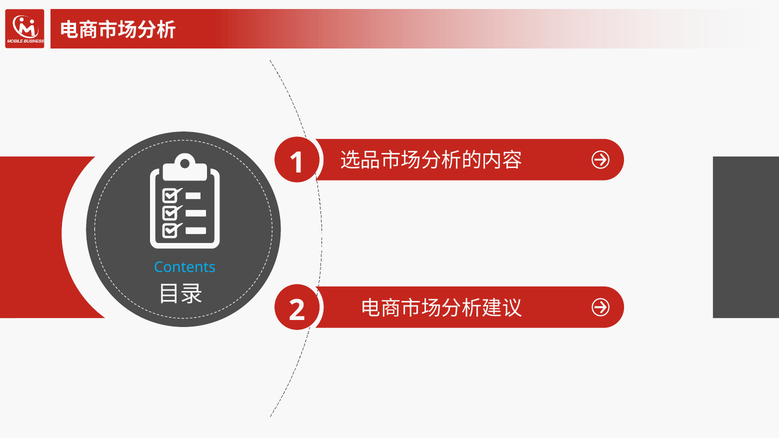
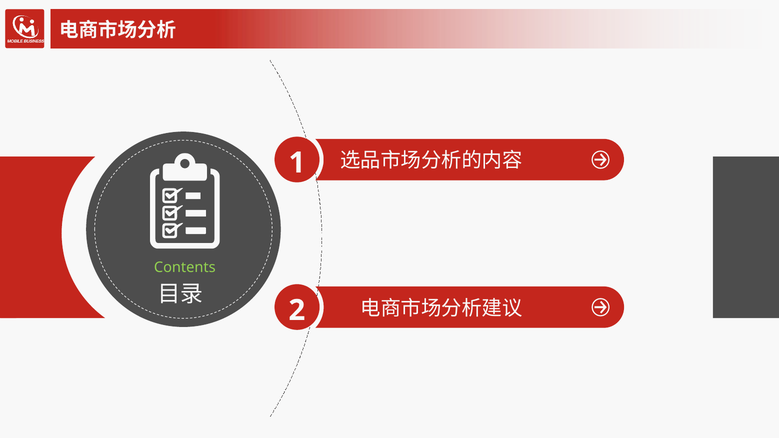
Contents colour: light blue -> light green (185, 267)
